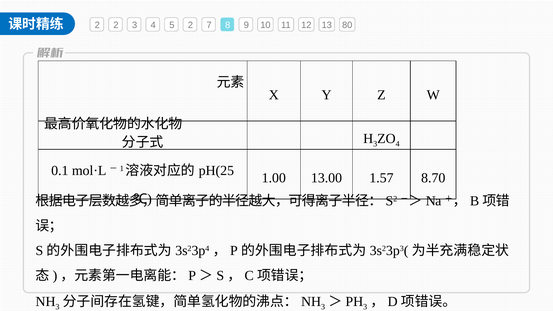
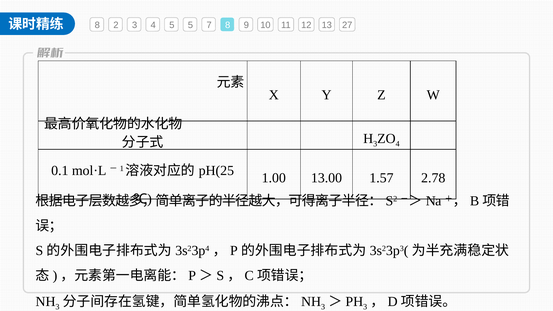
2: 2 -> 8 (97, 25)
5 2: 2 -> 5 (190, 25)
80: 80 -> 27 (347, 25)
8.70: 8.70 -> 2.78 (433, 178)
